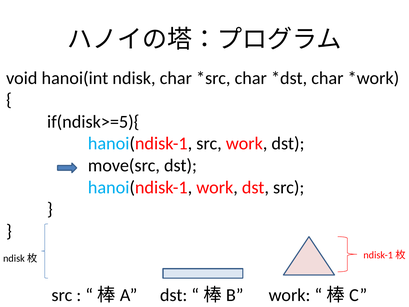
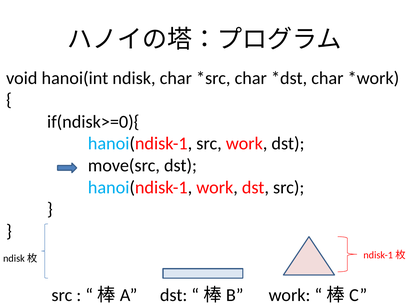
if(ndisk>=5){: if(ndisk>=5){ -> if(ndisk>=0){ (93, 122)
